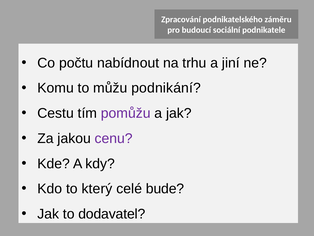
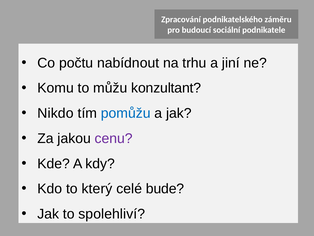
podnikání: podnikání -> konzultant (166, 88)
Cestu: Cestu -> Nikdo (55, 113)
pomůžu colour: purple -> blue (126, 113)
dodavatel: dodavatel -> spolehliví (112, 214)
